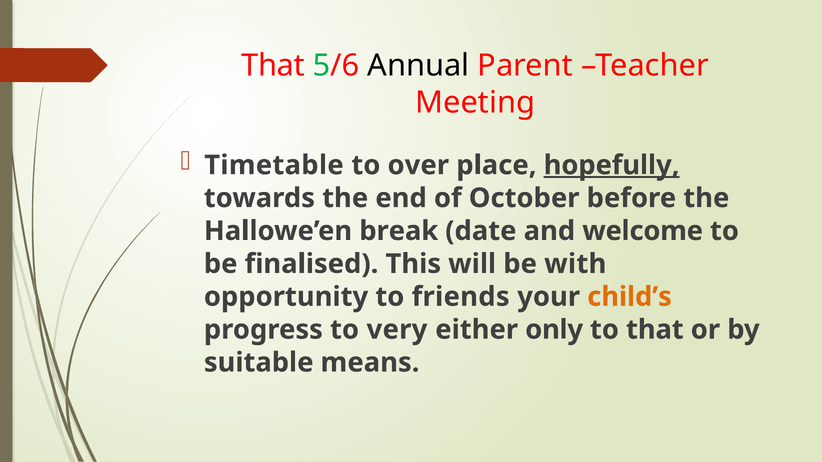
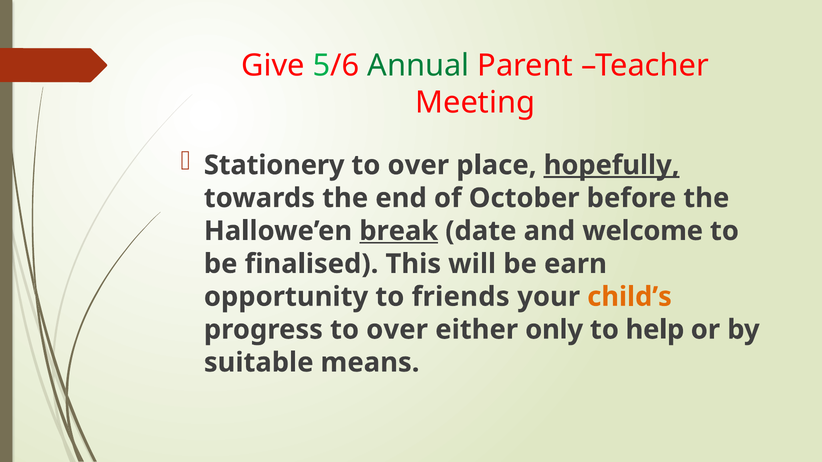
That: That -> Give (273, 66)
Annual colour: black -> green (418, 66)
Timetable: Timetable -> Stationery (274, 165)
break underline: none -> present (399, 231)
with: with -> earn (575, 264)
progress to very: very -> over (397, 330)
to that: that -> help (655, 330)
